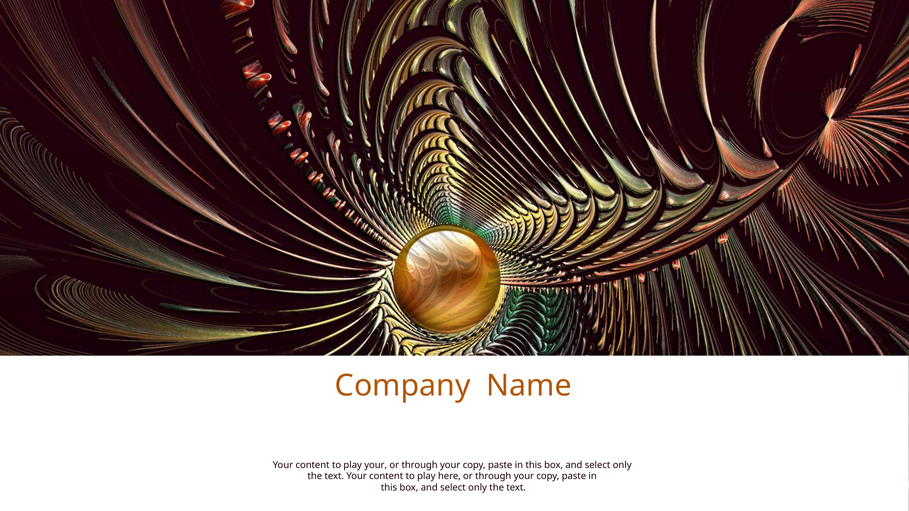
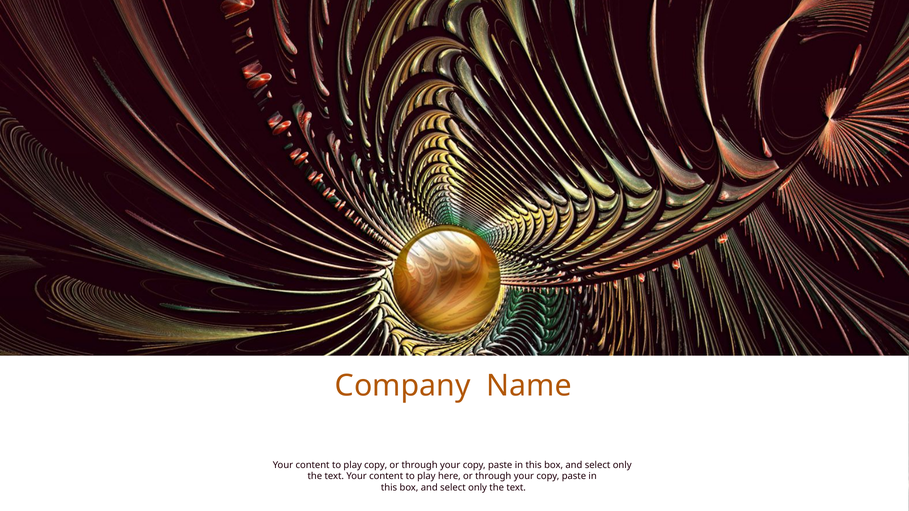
play your: your -> copy (376, 465)
